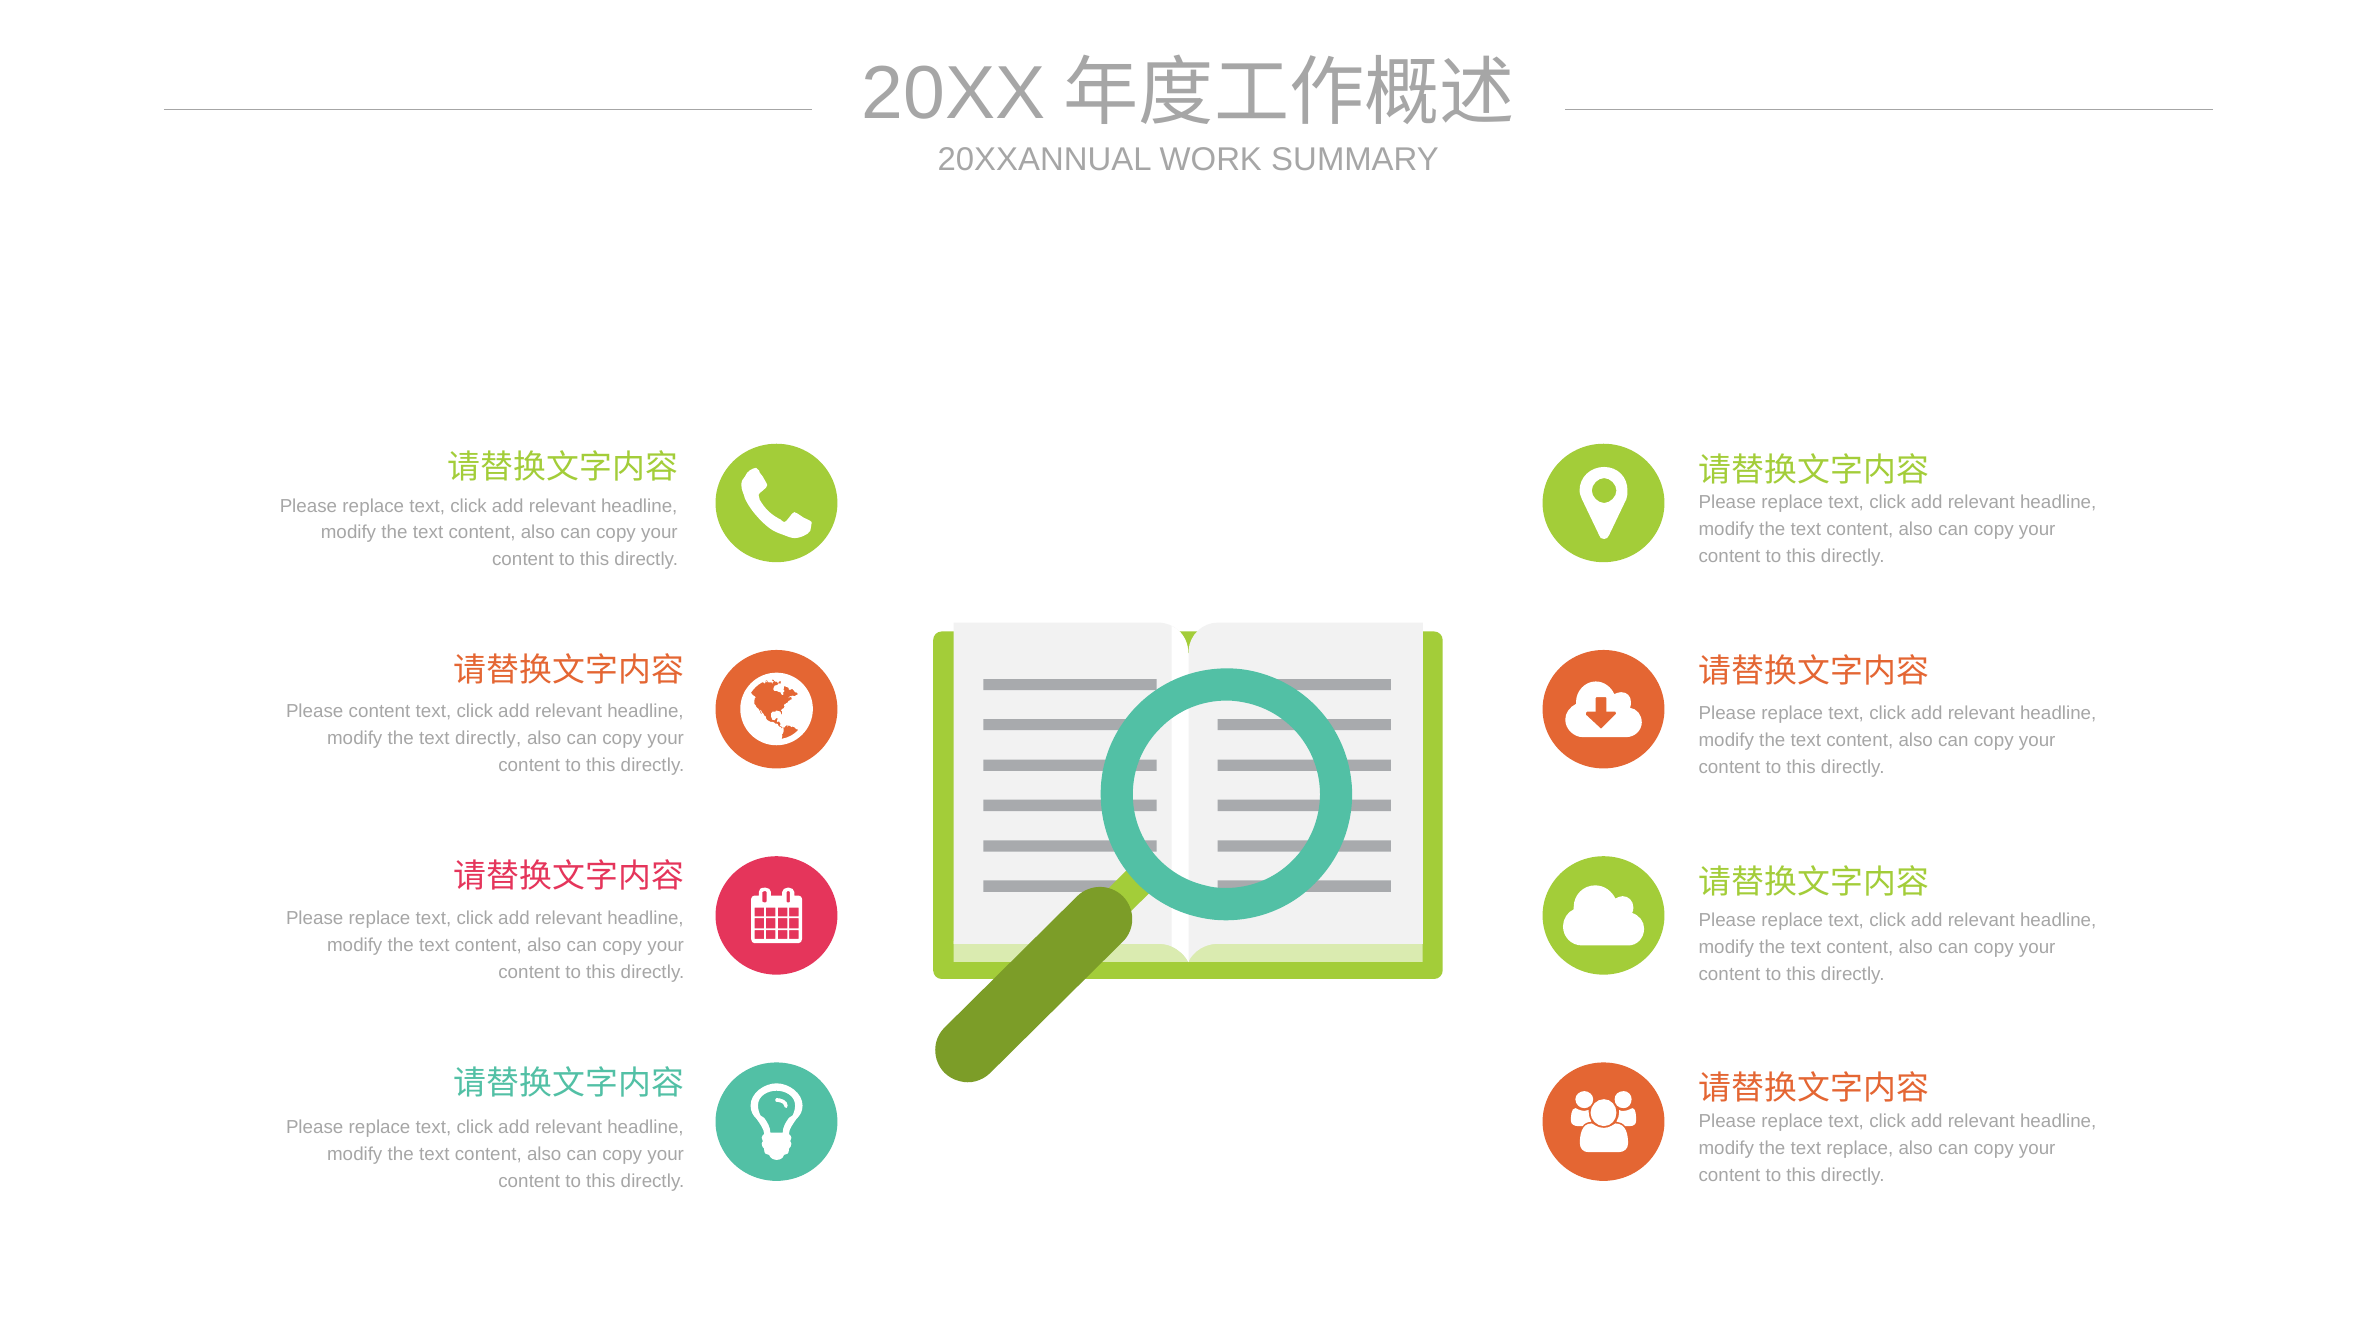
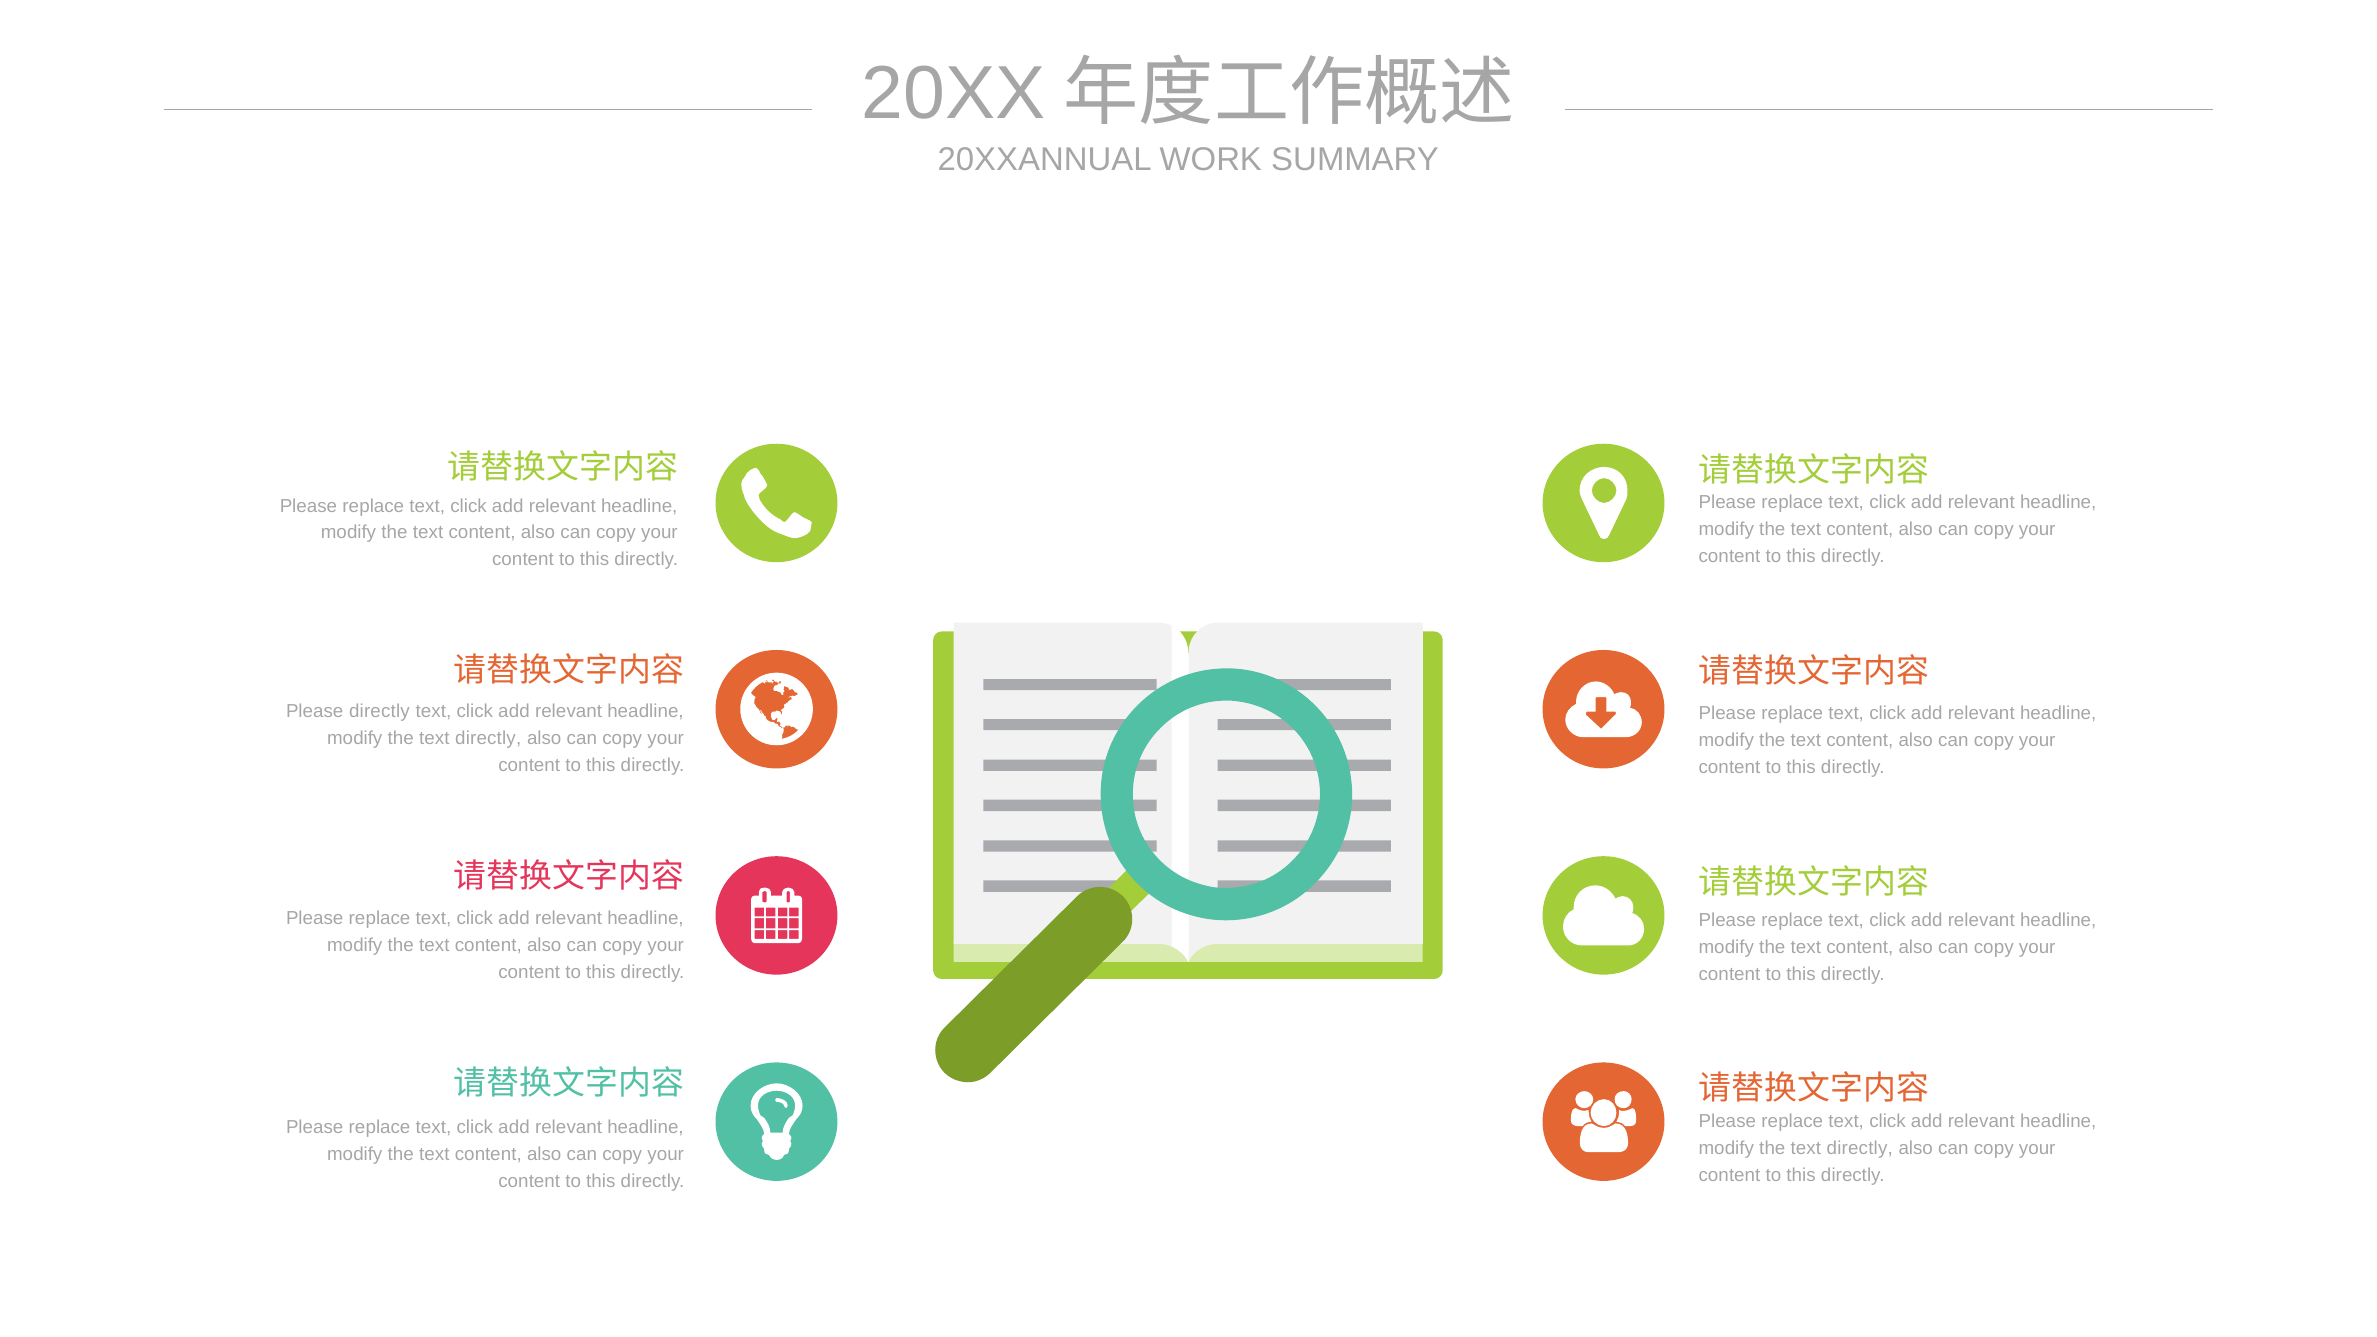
Please content: content -> directly (379, 711)
replace: replace -> directly (1860, 1148)
